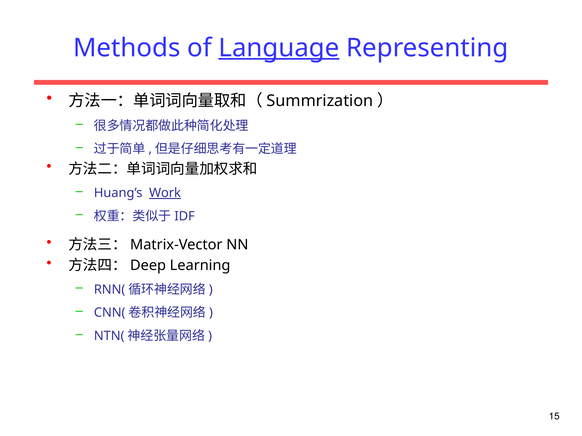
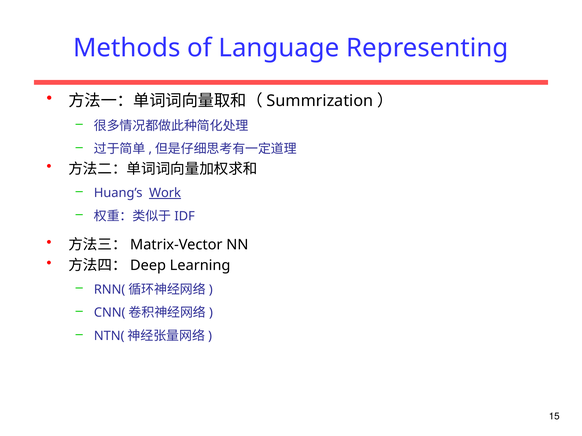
Language underline: present -> none (279, 48)
